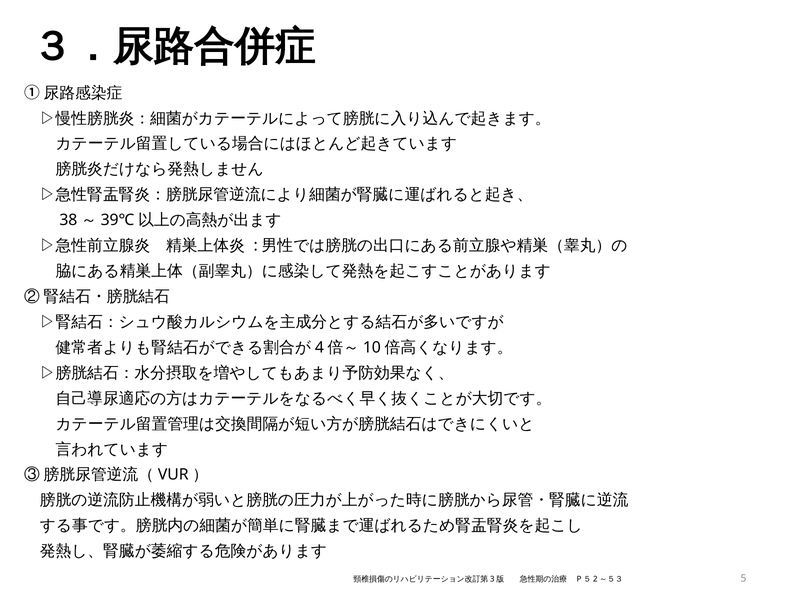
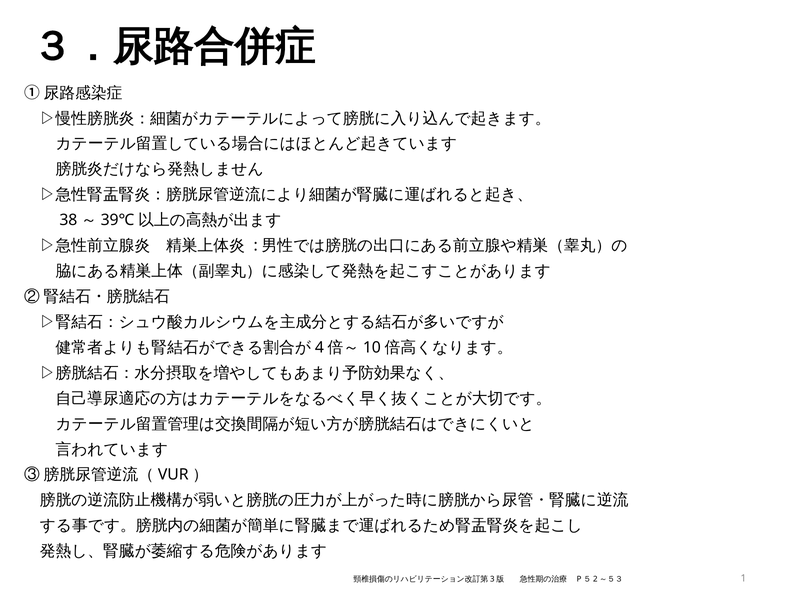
5: 5 -> 1 (743, 579)
